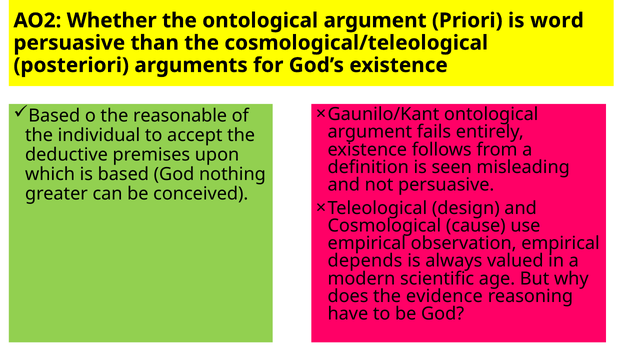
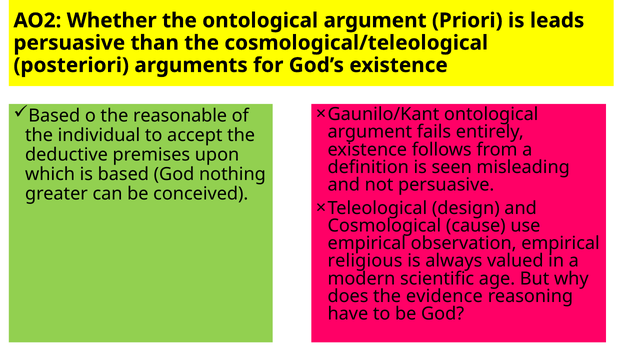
word: word -> leads (557, 21)
depends: depends -> religious (365, 261)
